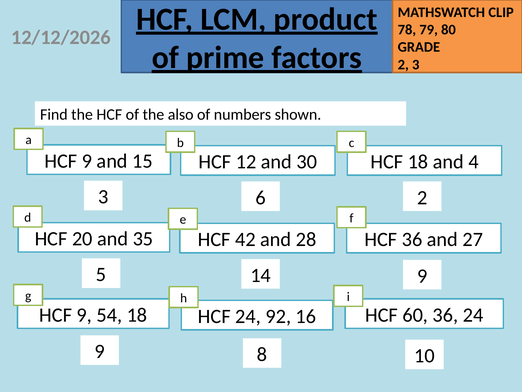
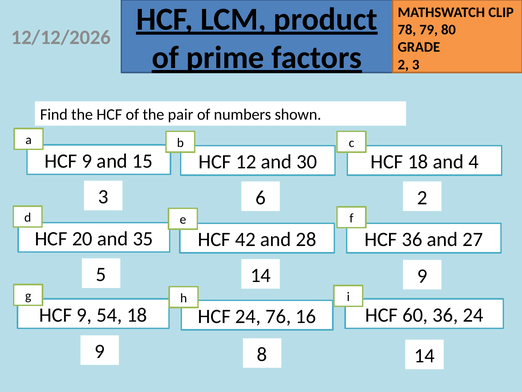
also: also -> pair (181, 114)
92: 92 -> 76 (278, 316)
8 10: 10 -> 14 (424, 355)
